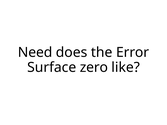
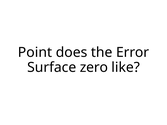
Need: Need -> Point (35, 52)
